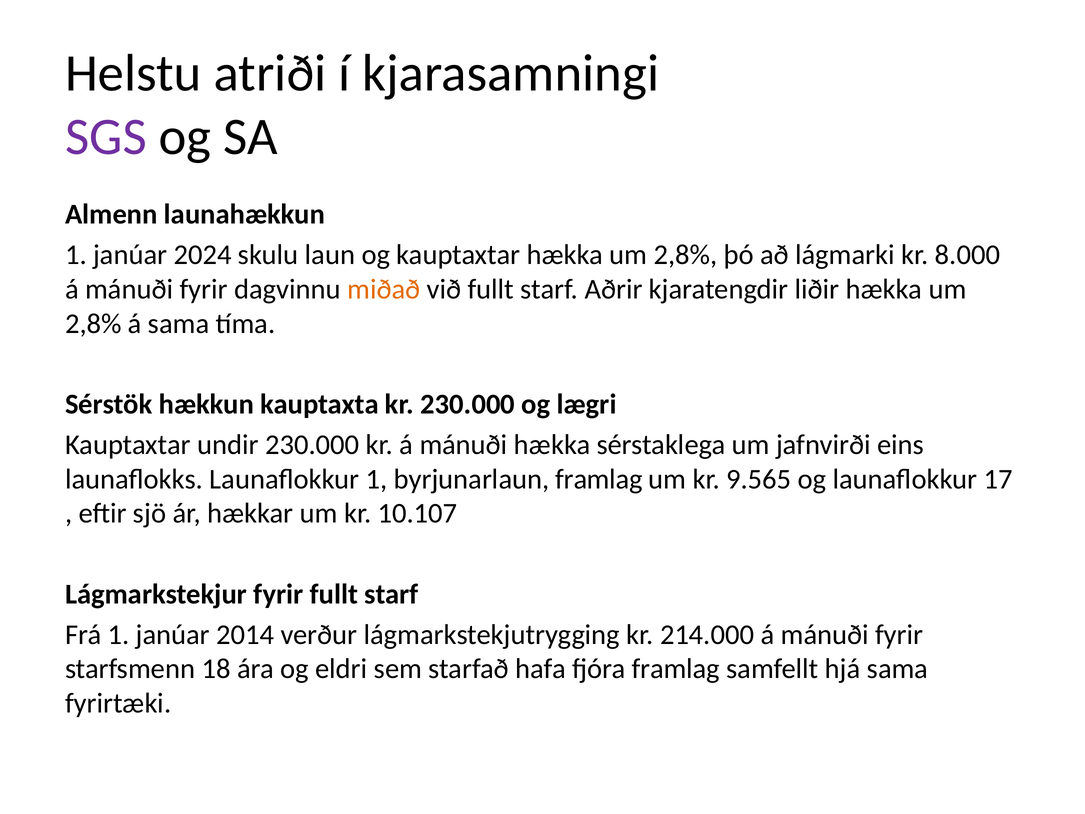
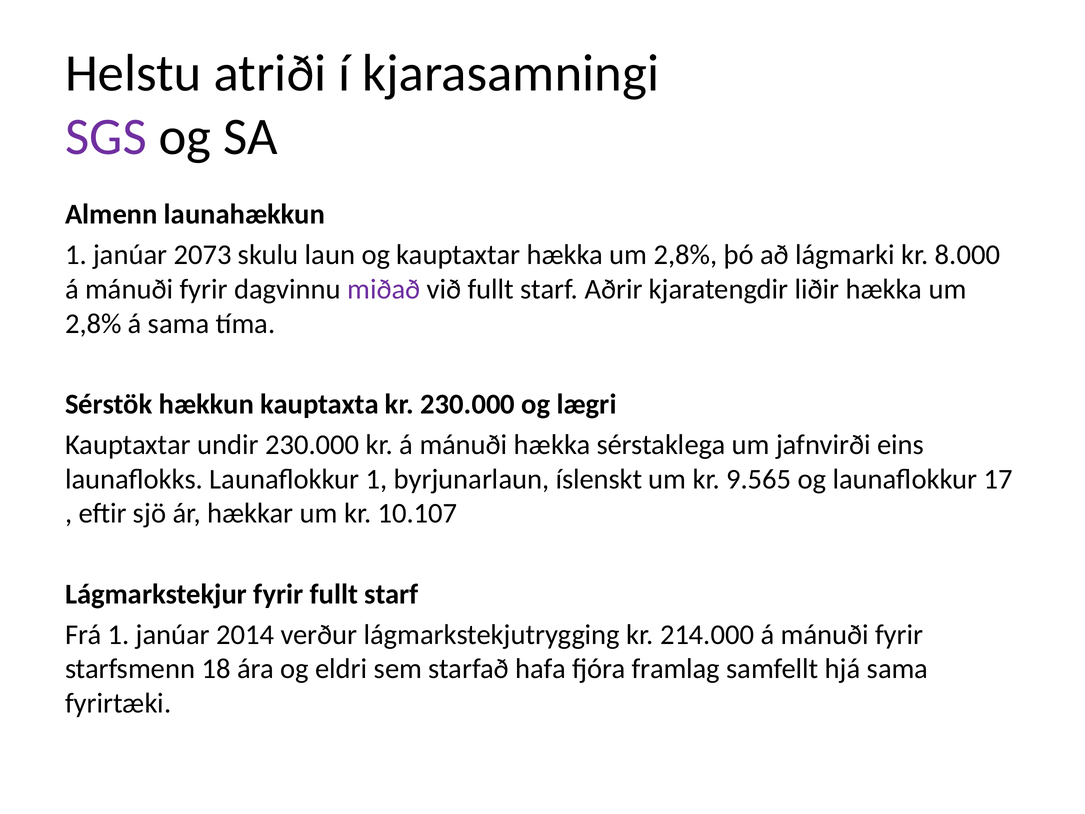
2024: 2024 -> 2073 (203, 255)
miðað colour: orange -> purple (384, 289)
byrjunarlaun framlag: framlag -> íslenskt (599, 479)
